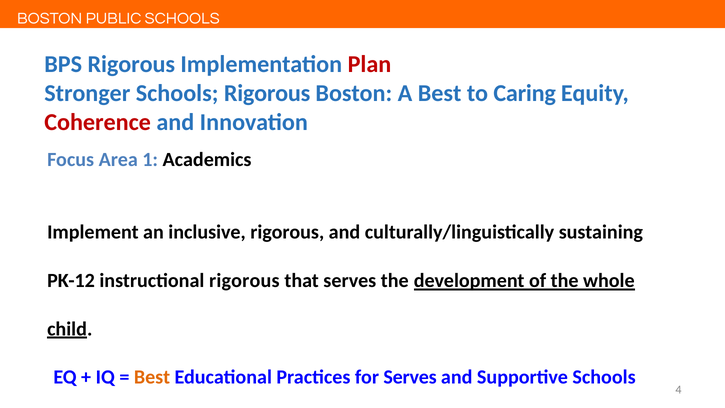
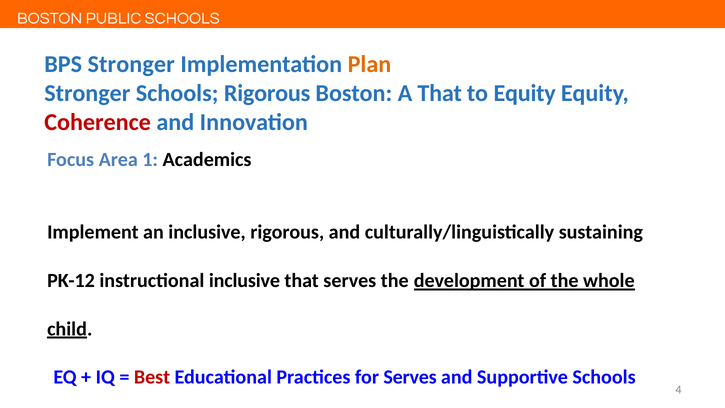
BPS Rigorous: Rigorous -> Stronger (131, 64)
Plan colour: red -> orange (369, 64)
A Best: Best -> That (440, 93)
to Caring: Caring -> Equity (525, 93)
instructional rigorous: rigorous -> inclusive (244, 280)
Best colour: orange -> red (152, 377)
